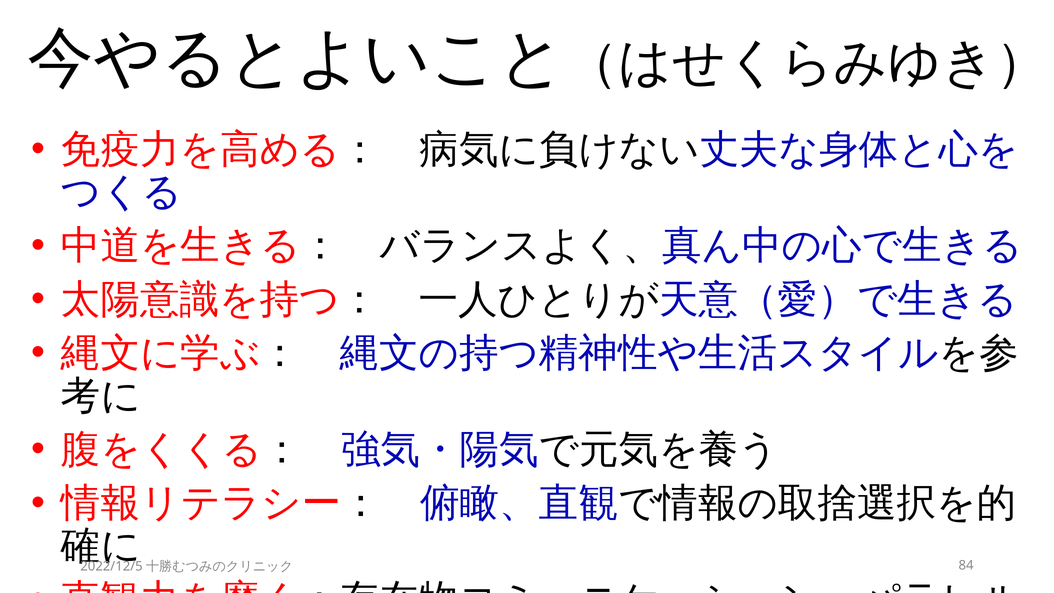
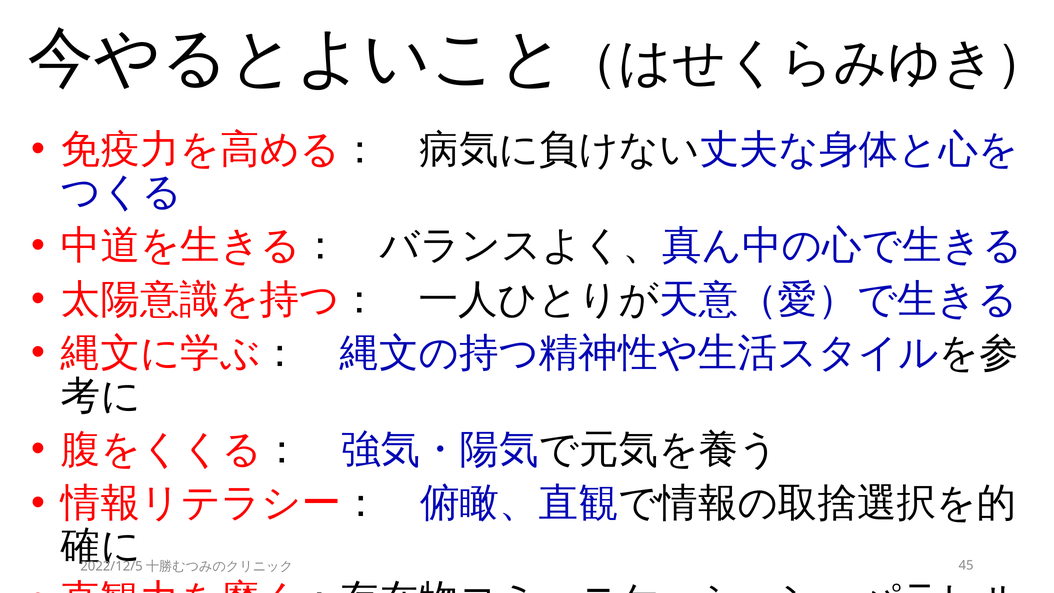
84: 84 -> 45 (966, 565)
